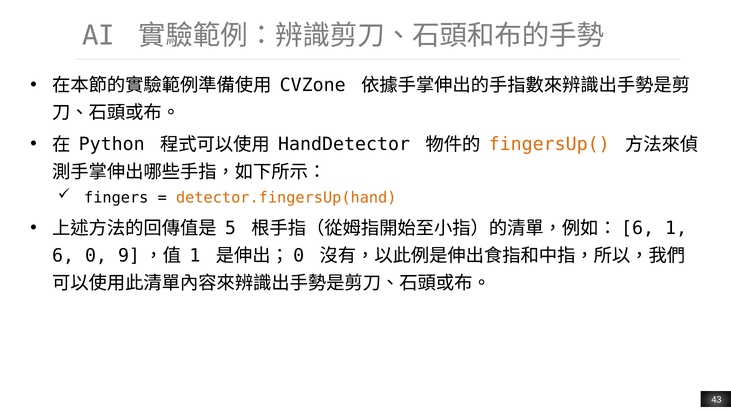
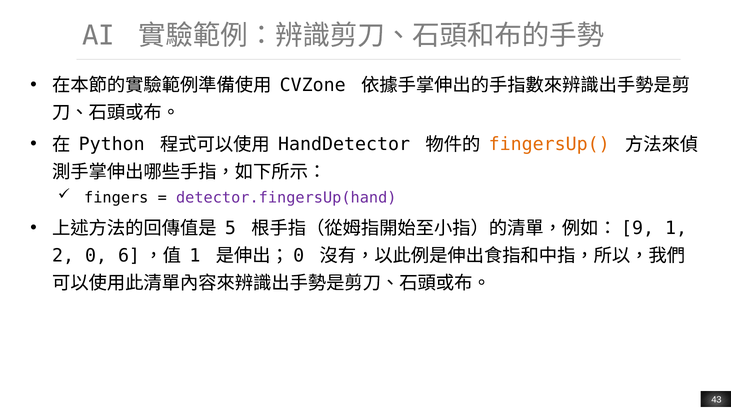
detector.fingersUp(hand colour: orange -> purple (286, 198)
6: 6 -> 9 (638, 228)
6: 6 -> 2 (63, 256)
9: 9 -> 6 (129, 256)
